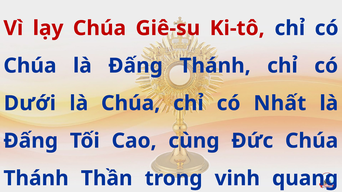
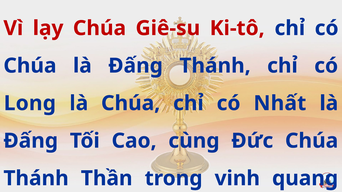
Dưới: Dưới -> Long (30, 103)
